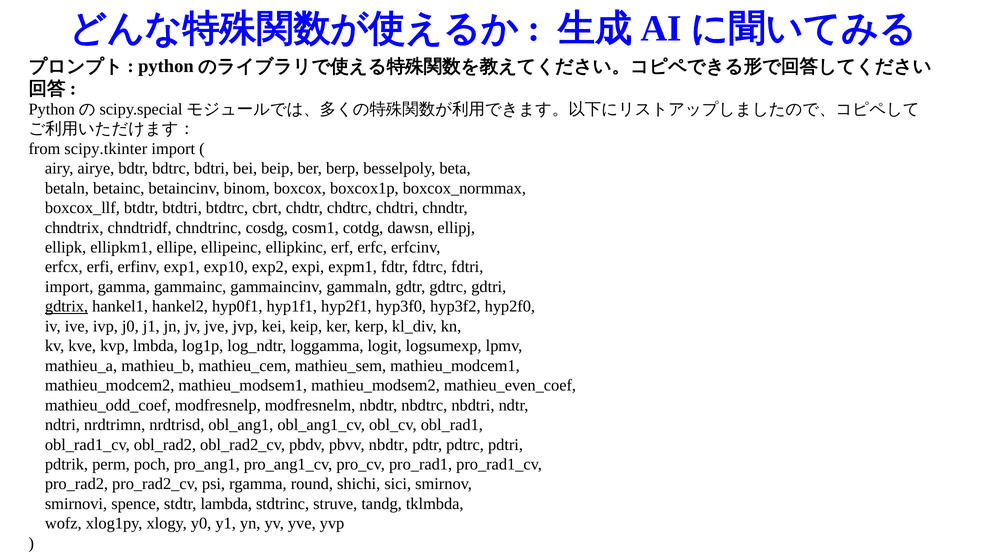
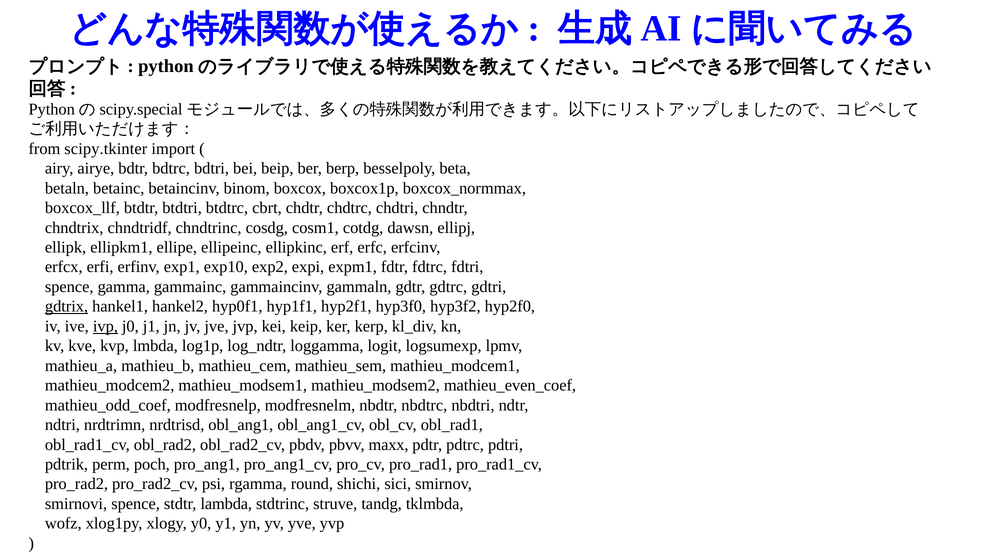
import: import -> spence (69, 287)
ivp underline: none -> present (105, 326)
pbvv nbdtr: nbdtr -> maxx (389, 444)
